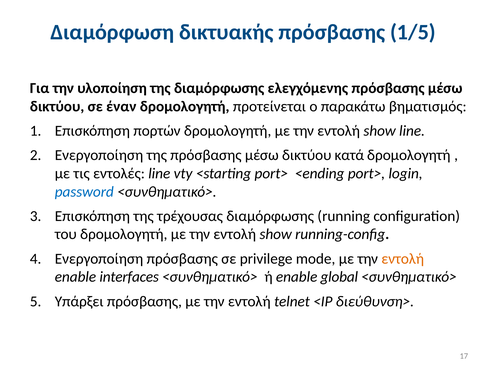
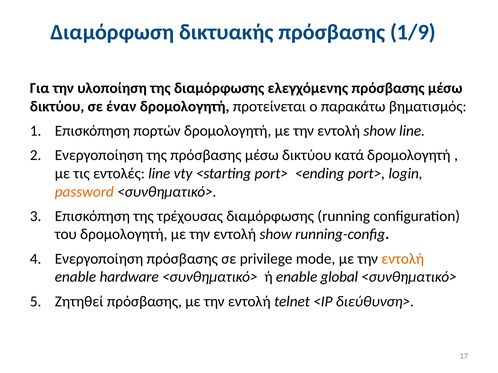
1/5: 1/5 -> 1/9 (413, 32)
password colour: blue -> orange (84, 192)
interfaces: interfaces -> hardware (129, 277)
Υπάρξει: Υπάρξει -> Ζητηθεί (79, 302)
